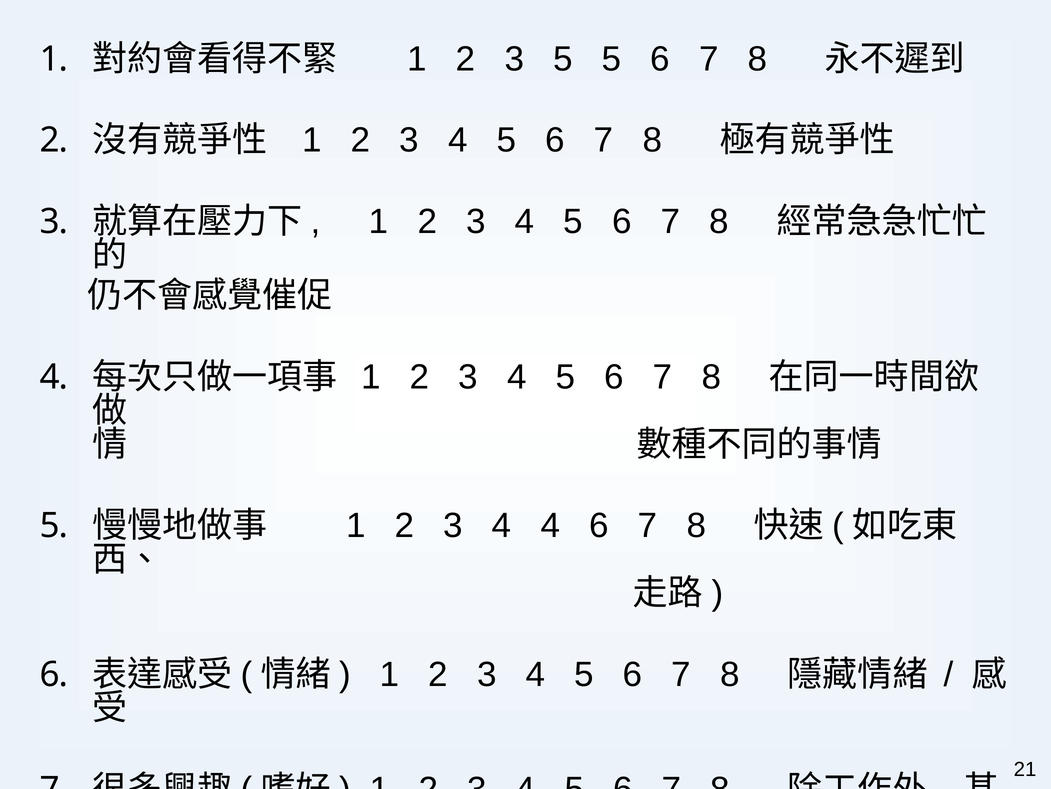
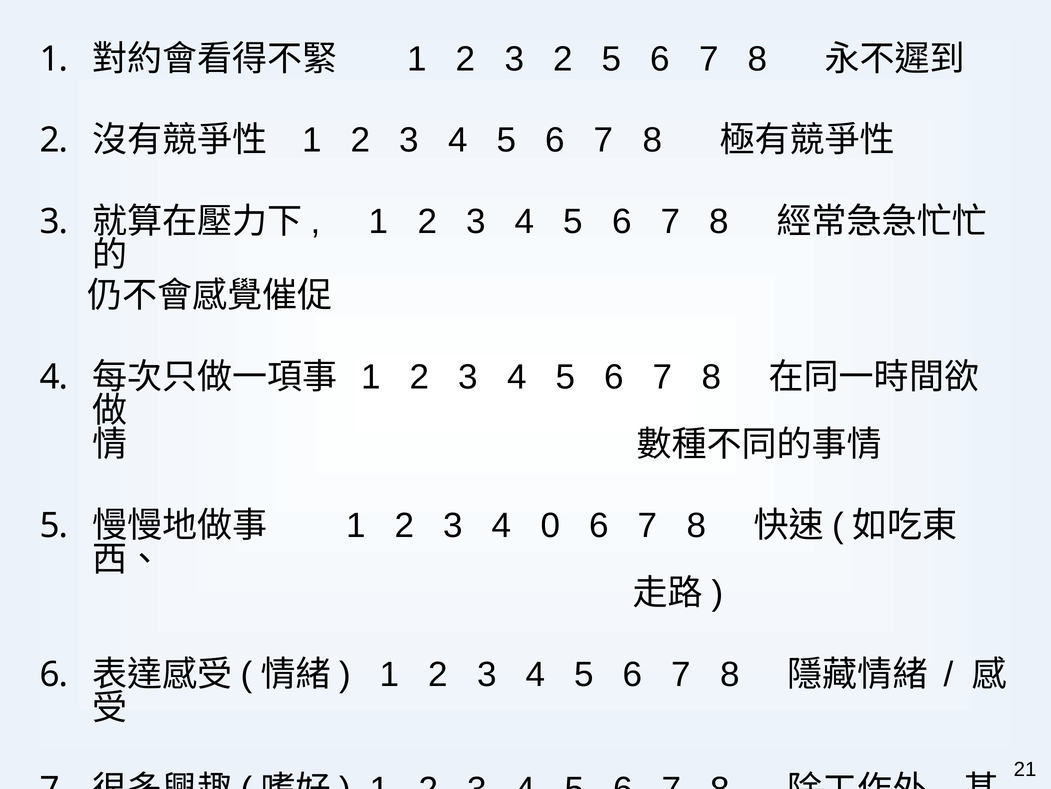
3 5: 5 -> 2 (563, 59)
4 4: 4 -> 0 (550, 525)
